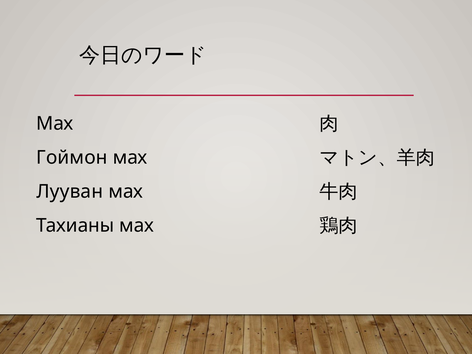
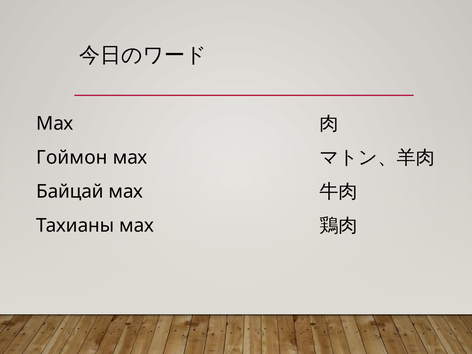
Лууван: Лууван -> Байцай (70, 192)
